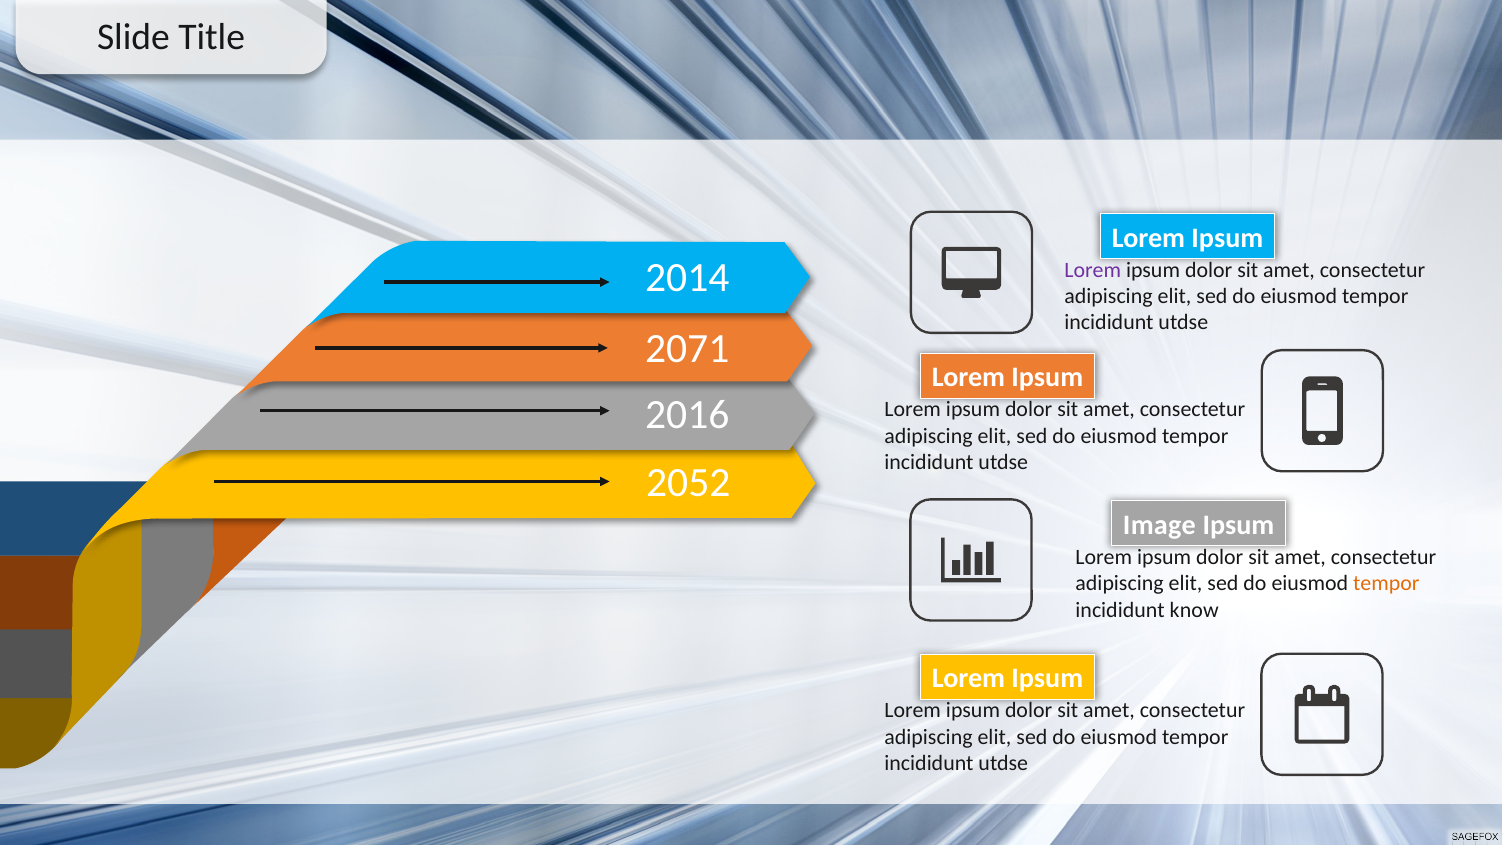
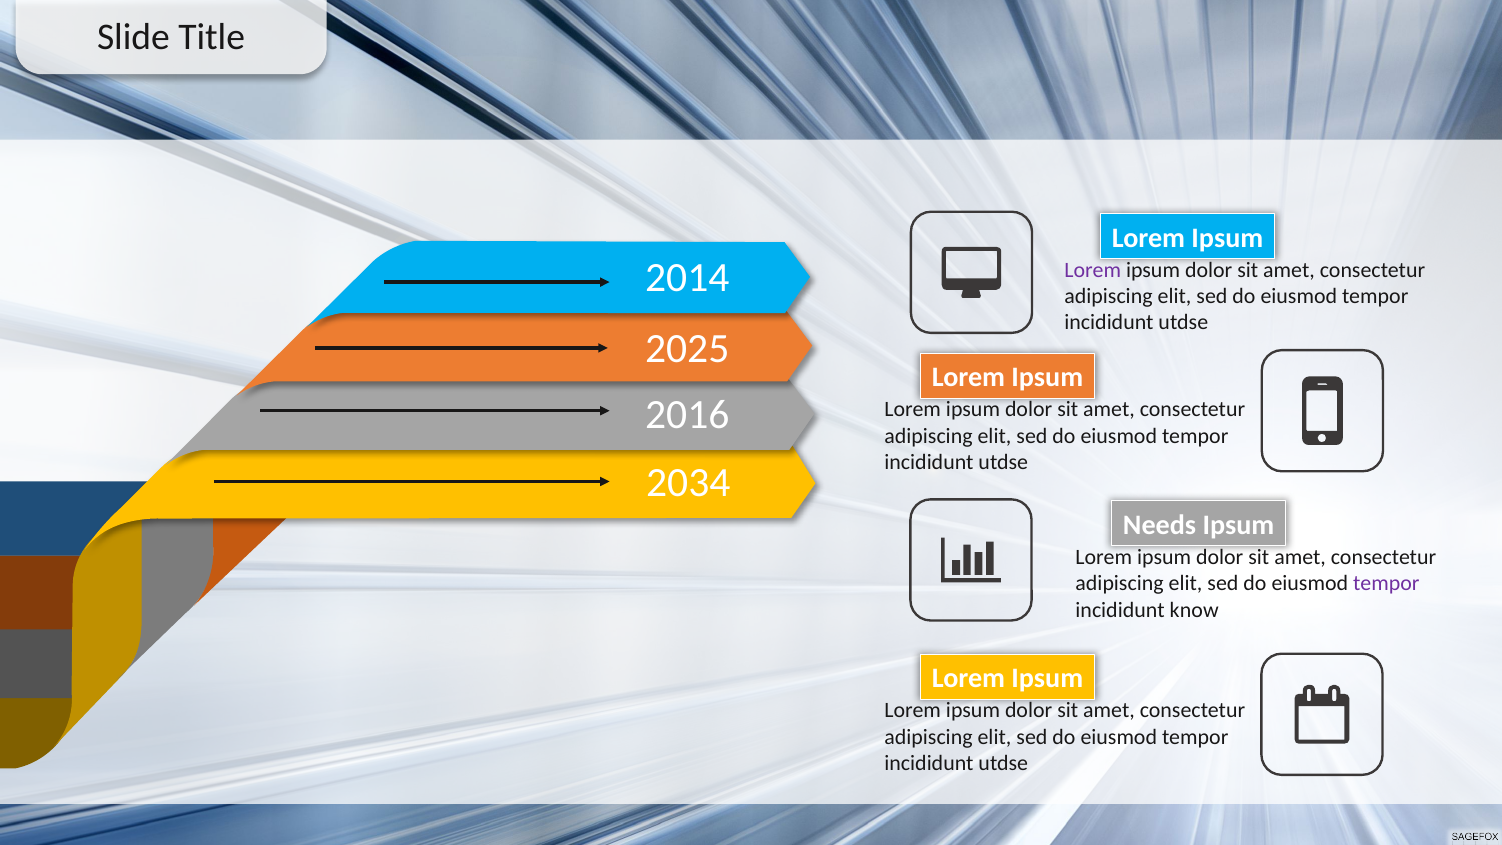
2071: 2071 -> 2025 (687, 349)
2052: 2052 -> 2034 (688, 483)
Image: Image -> Needs (1160, 525)
tempor colour: orange -> purple (1386, 583)
